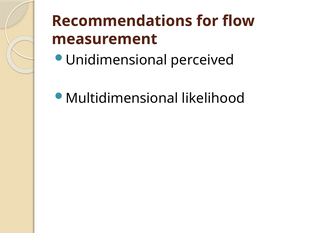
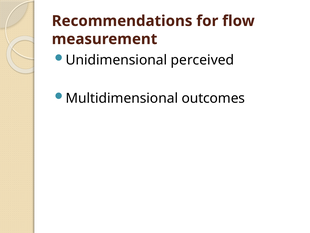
likelihood: likelihood -> outcomes (213, 98)
